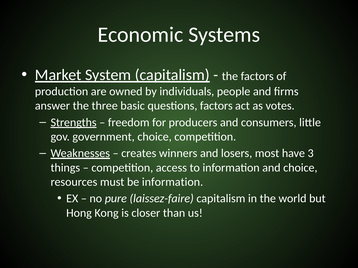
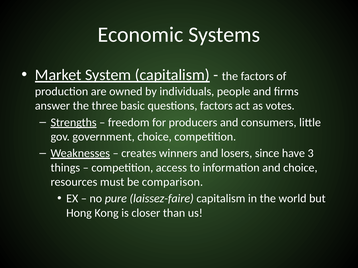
most: most -> since (267, 154)
be information: information -> comparison (172, 182)
